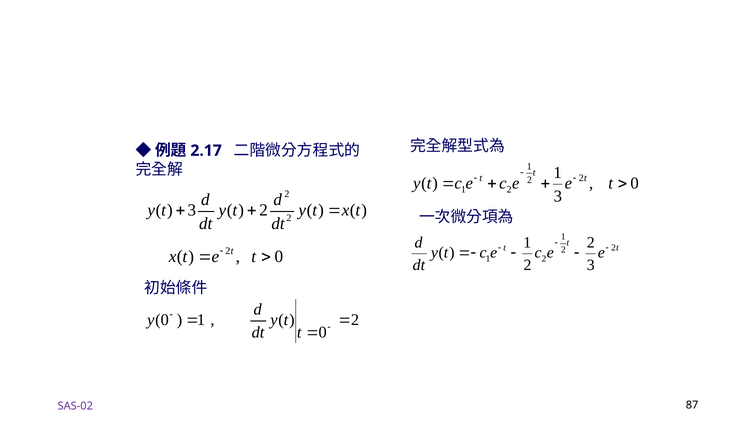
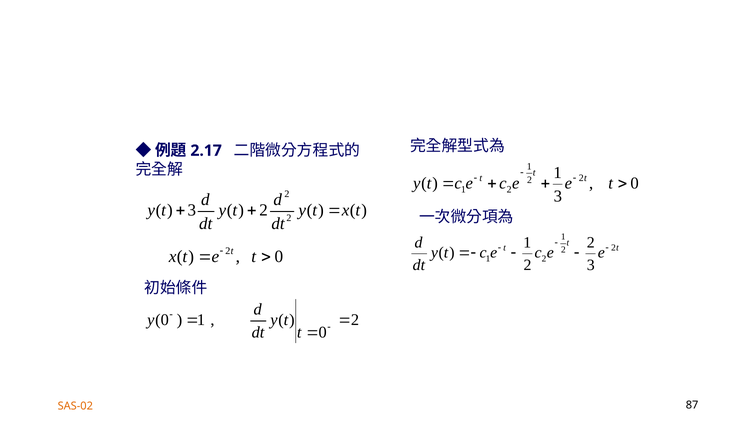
SAS-02 colour: purple -> orange (75, 406)
